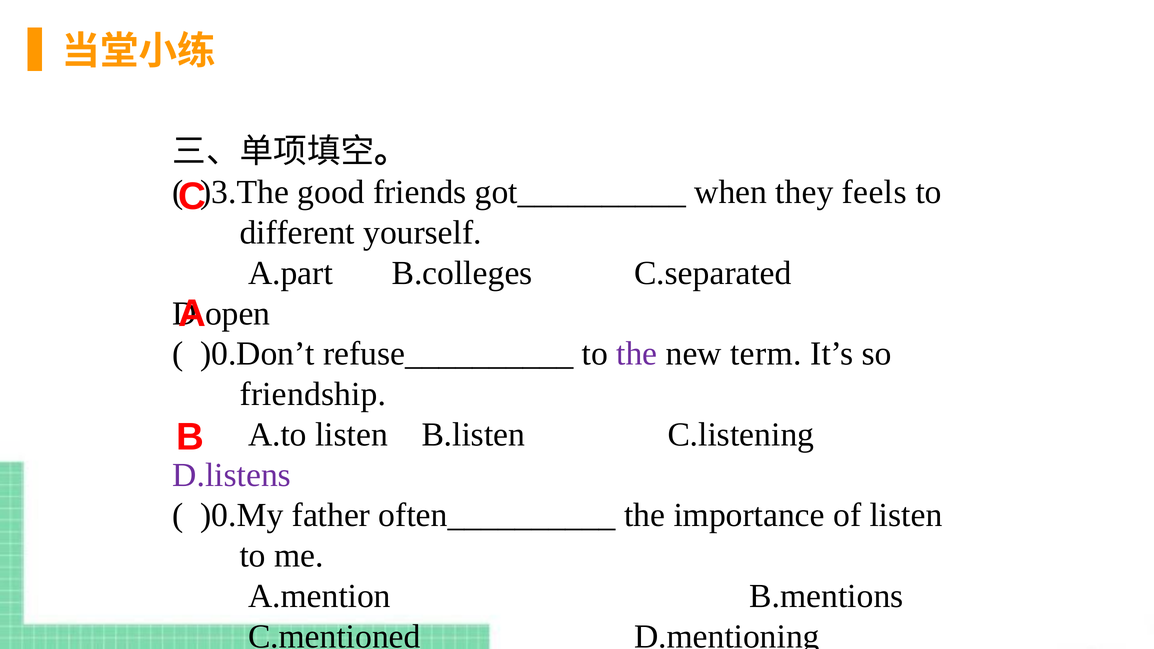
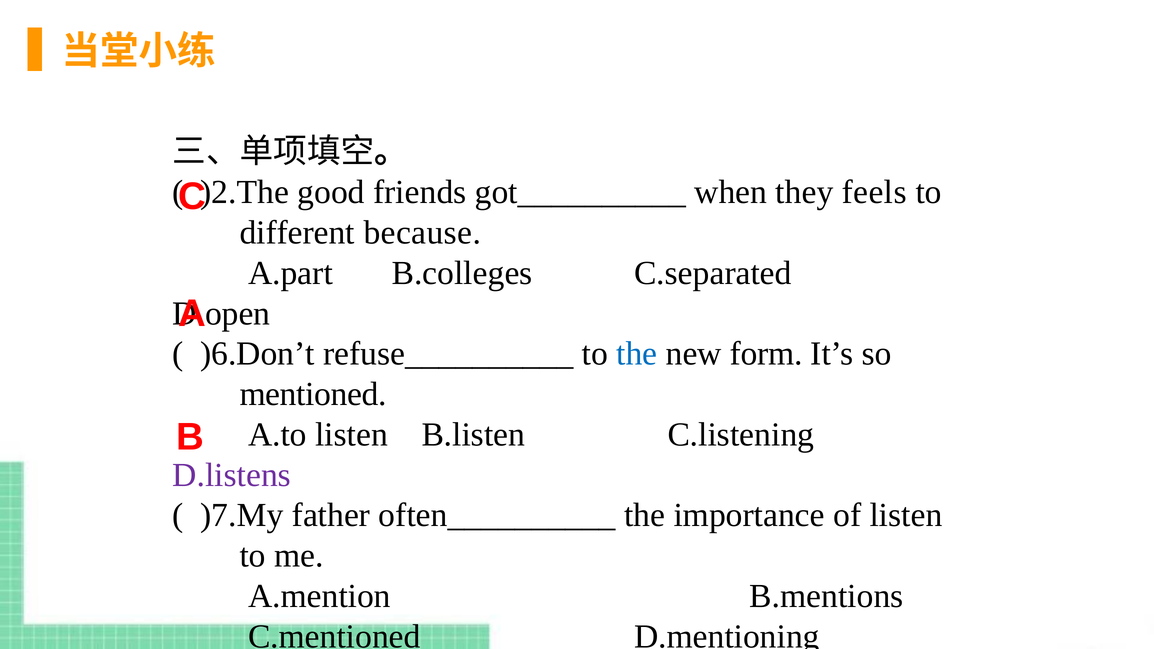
)3.The: )3.The -> )2.The (245, 192)
yourself: yourself -> because (422, 233)
)0.Don’t: )0.Don’t -> )6.Don’t (257, 354)
the colour: purple -> blue (637, 354)
term: term -> form (766, 354)
friendship: friendship -> mentioned (313, 394)
)0.My: )0.My -> )7.My (242, 515)
